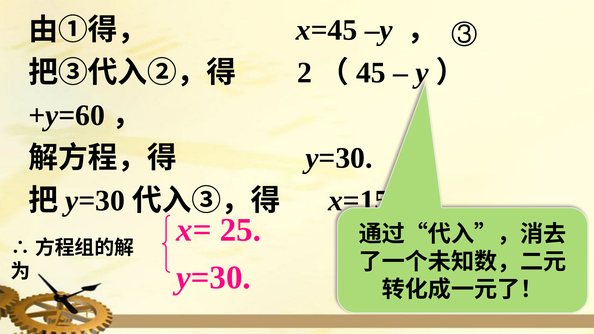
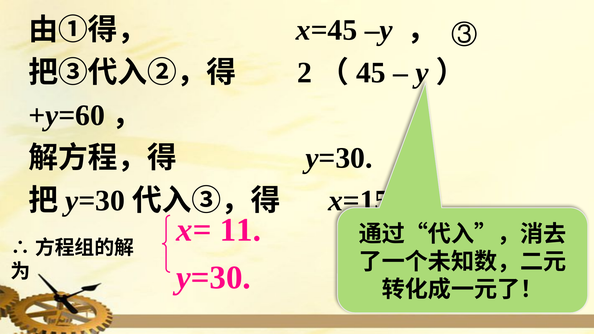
25: 25 -> 11 (240, 230)
